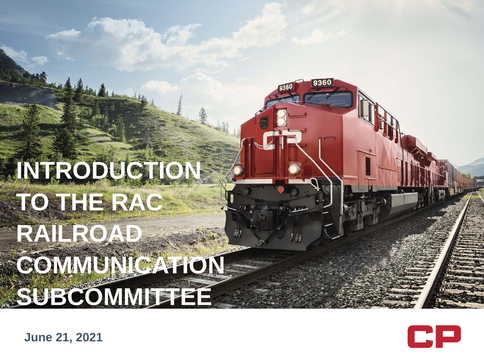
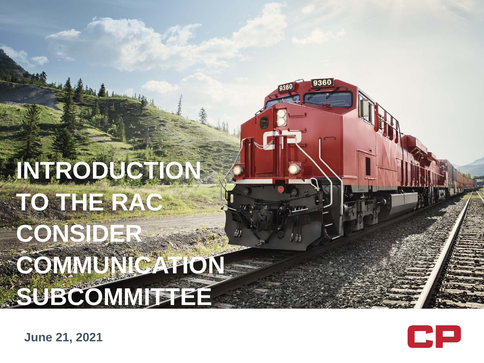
RAILROAD: RAILROAD -> CONSIDER (79, 234)
